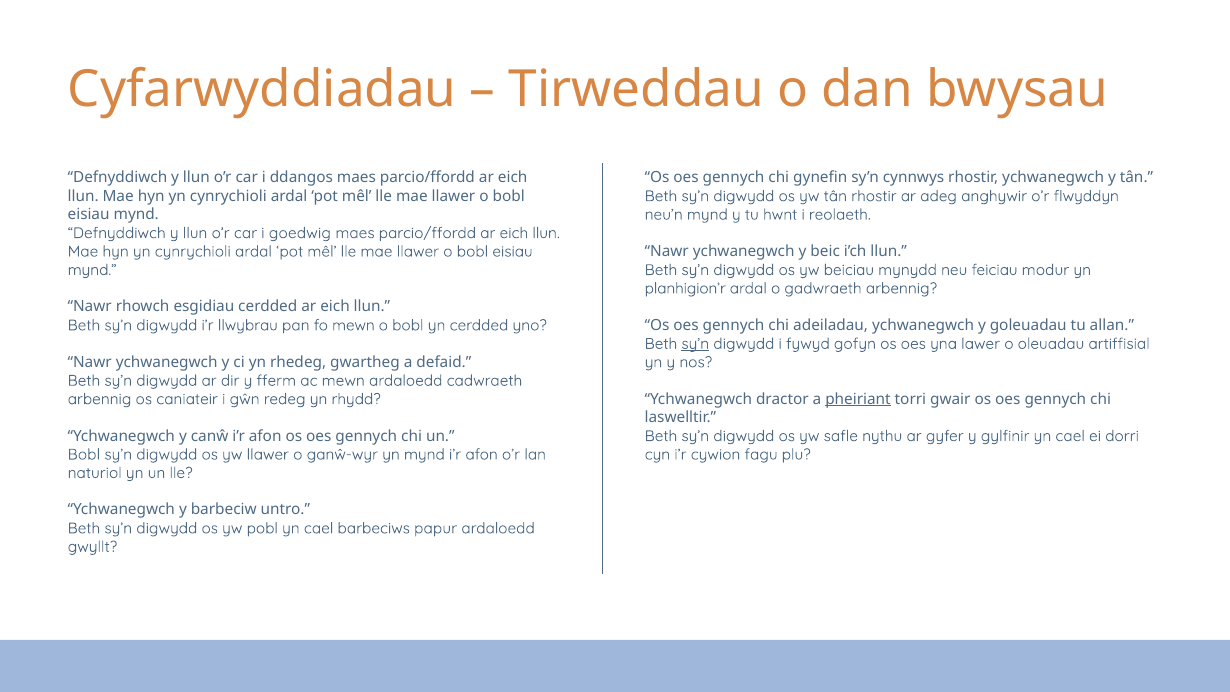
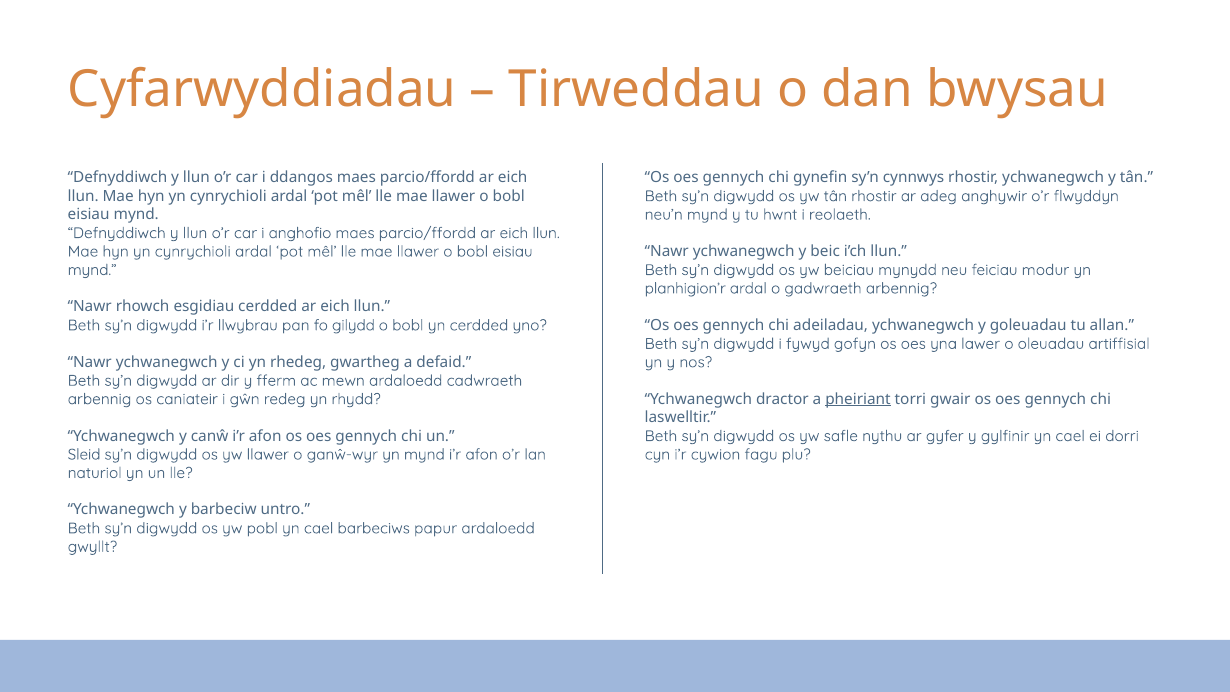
goedwig: goedwig -> anghofio (300, 233)
fo mewn: mewn -> gilydd (353, 325)
sy’n underline: present -> none (695, 344)
Bobl: Bobl -> Sleid (84, 454)
